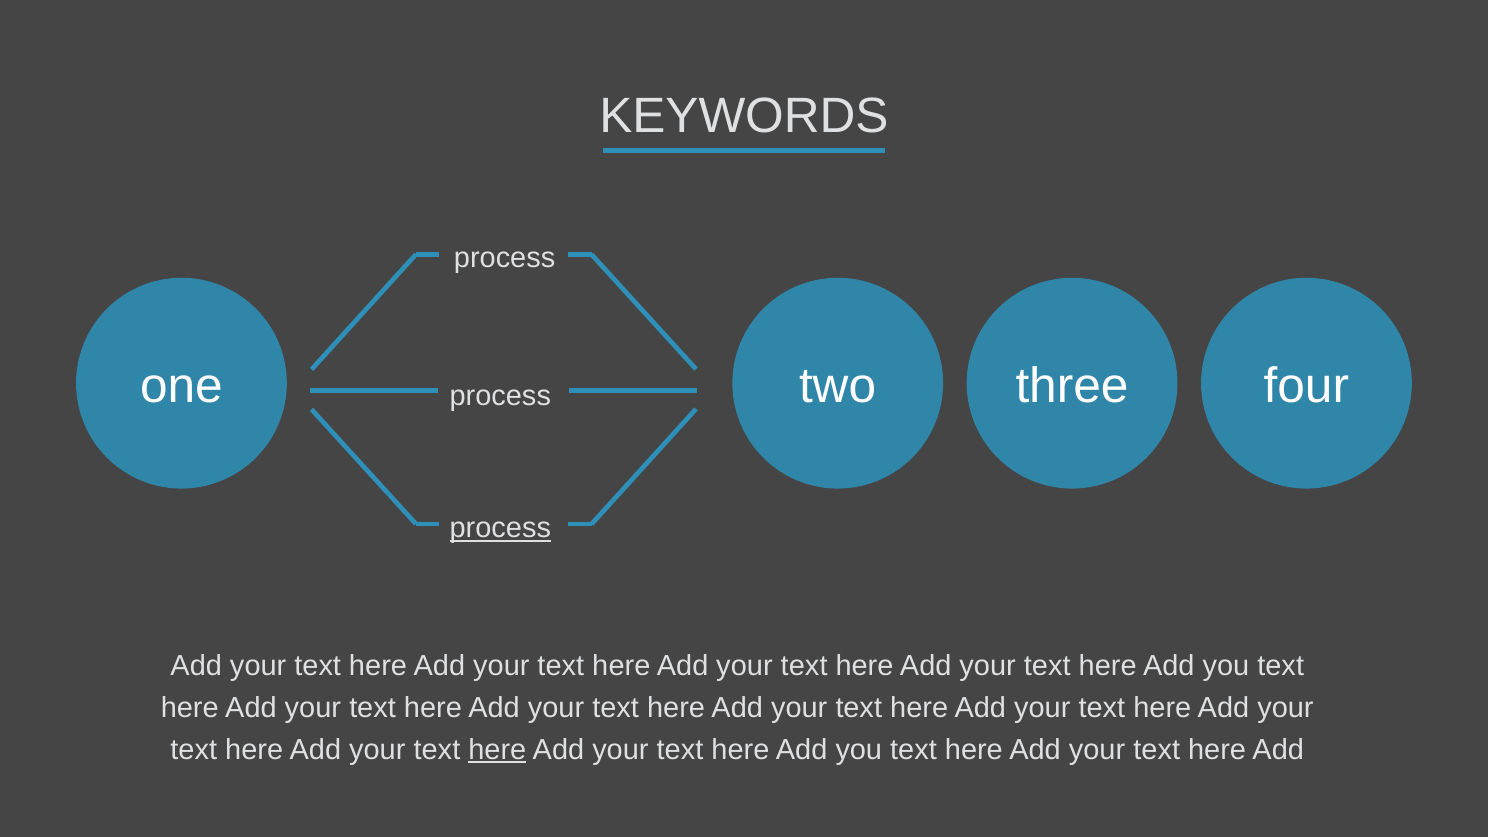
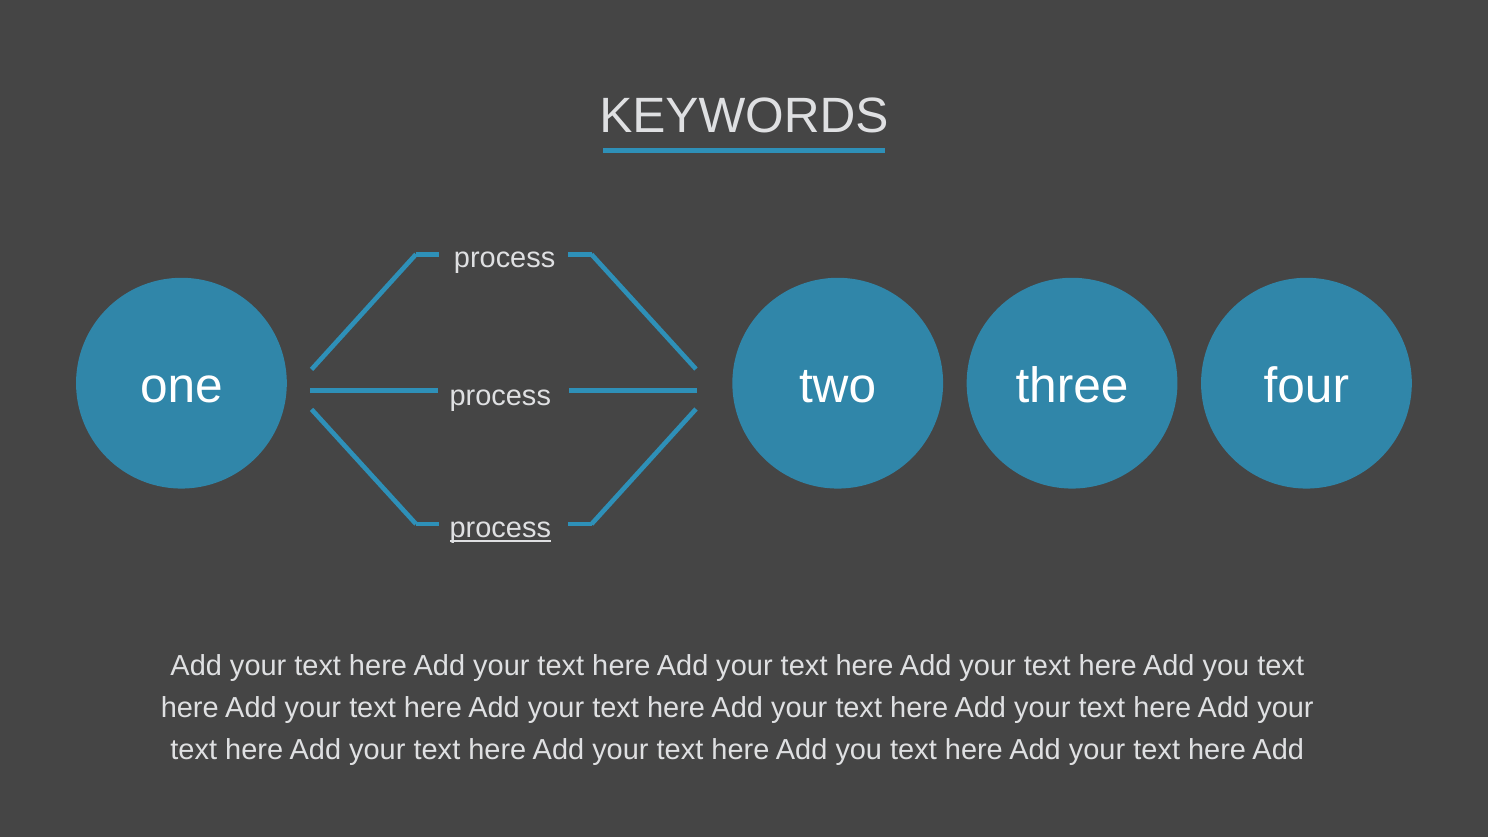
here underline: present -> none (497, 750)
